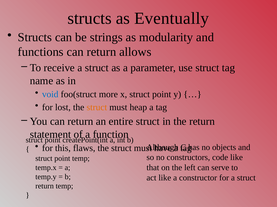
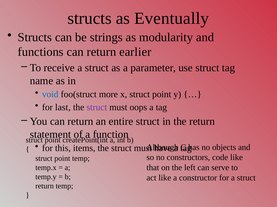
allows: allows -> earlier (135, 52)
lost: lost -> last (63, 108)
struct colour: orange -> purple (97, 108)
heap: heap -> oops (138, 108)
flaws: flaws -> items (84, 149)
